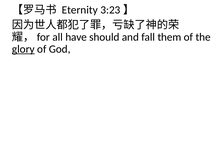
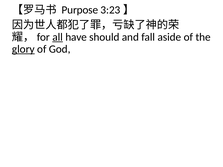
Eternity: Eternity -> Purpose (80, 10)
all underline: none -> present (58, 37)
them: them -> aside (169, 37)
